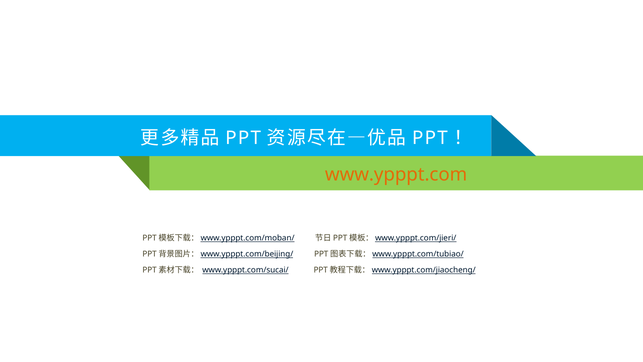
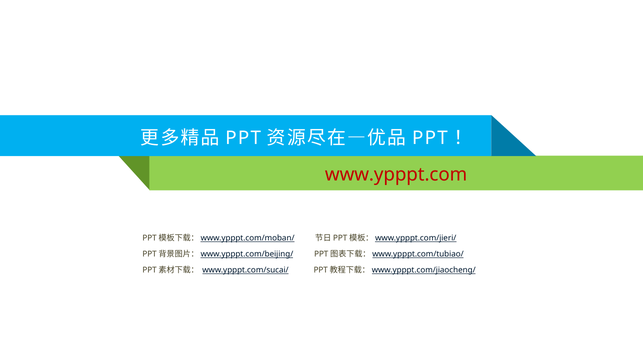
www.ypppt.com colour: orange -> red (396, 174)
